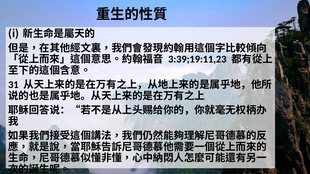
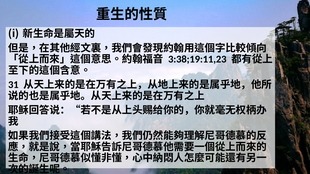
3:39;19:11,23: 3:39;19:11,23 -> 3:38;19:11,23 (197, 59)
